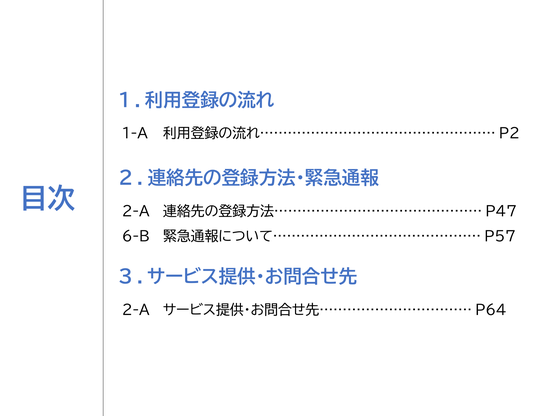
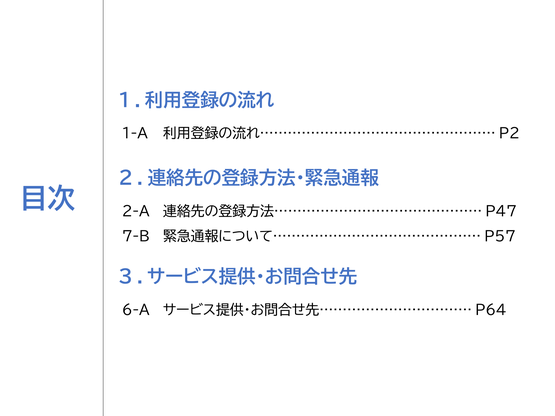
6-B: 6-B -> 7-B (136, 237)
2-A: 2-A -> 6-A (136, 311)
